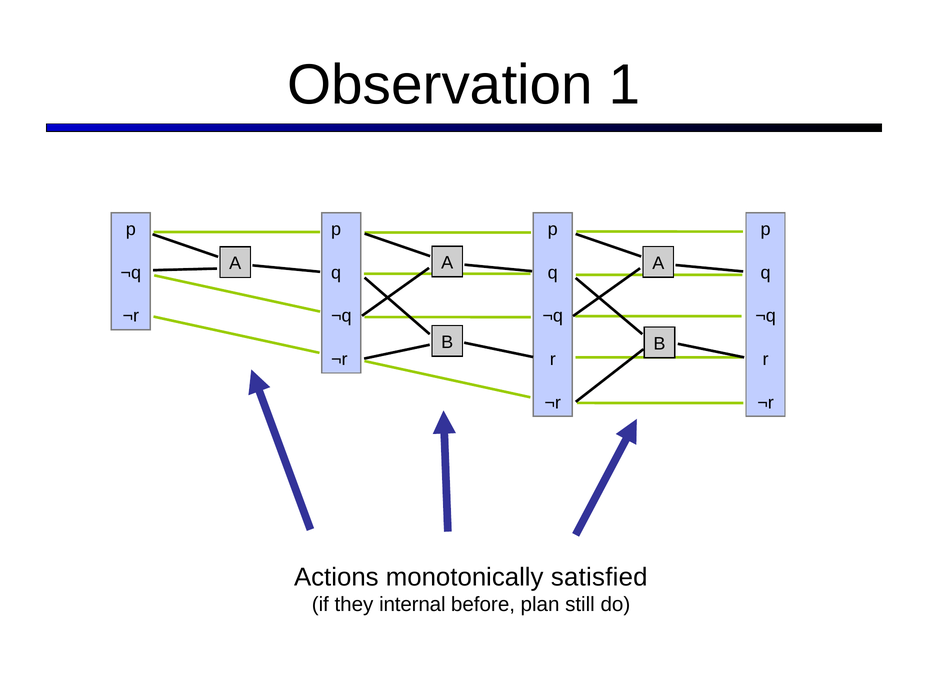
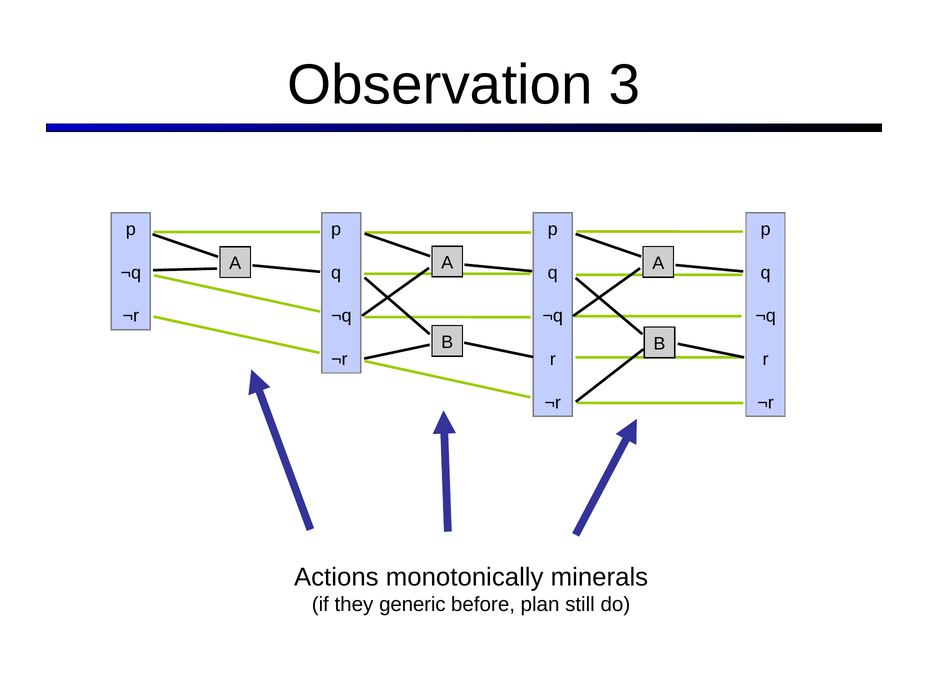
1: 1 -> 3 (624, 85)
satisfied: satisfied -> minerals (599, 577)
internal: internal -> generic (412, 605)
